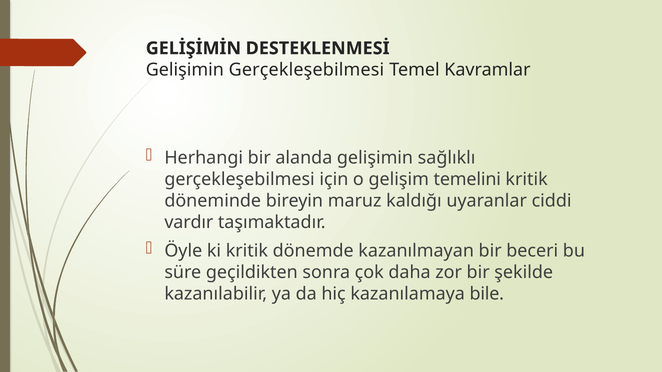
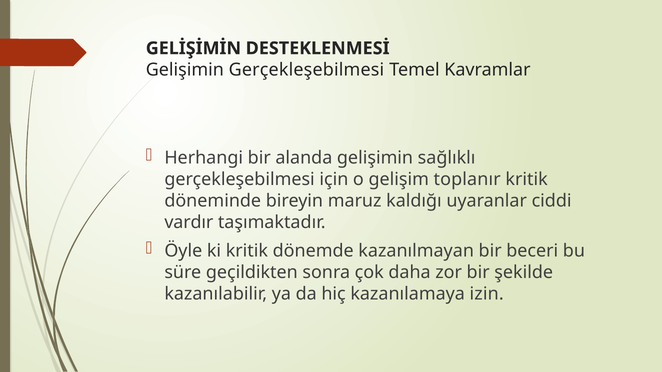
temelini: temelini -> toplanır (467, 180)
bile: bile -> izin (487, 294)
